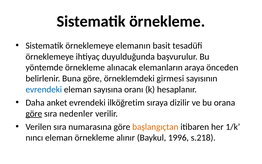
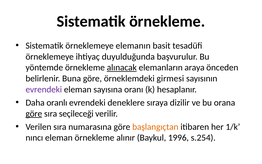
alınacak underline: none -> present (122, 67)
evrendeki colour: blue -> purple (44, 89)
anket: anket -> oranlı (57, 103)
ilköğretim: ilköğretim -> deneklere (126, 103)
nedenler: nedenler -> seçileceği (76, 113)
s.218: s.218 -> s.254 (203, 138)
